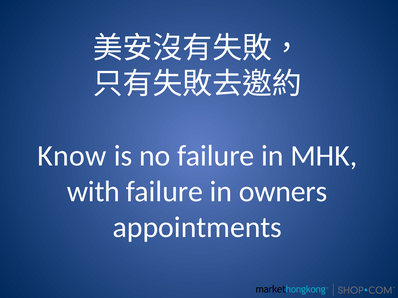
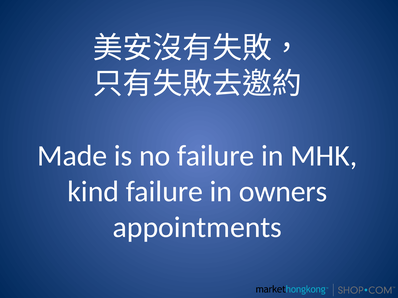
Know: Know -> Made (72, 156)
with: with -> kind (93, 192)
